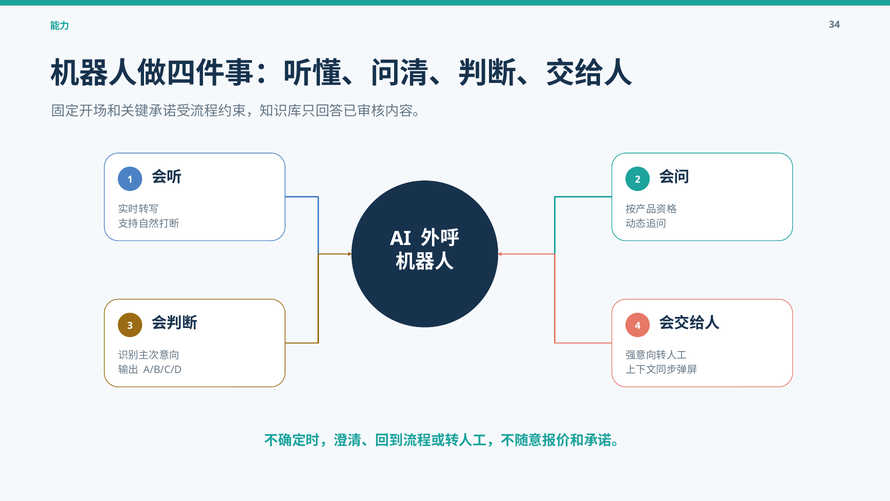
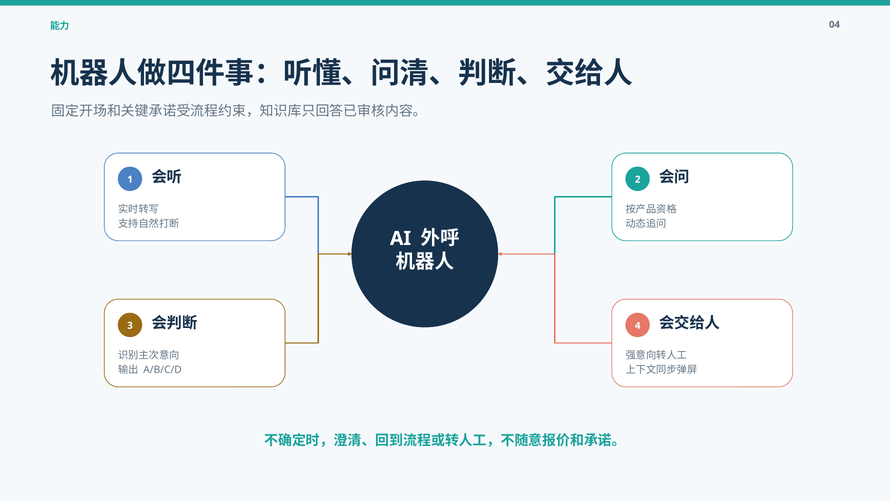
34: 34 -> 04 (834, 25)
